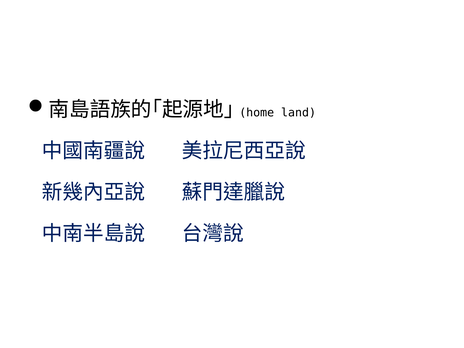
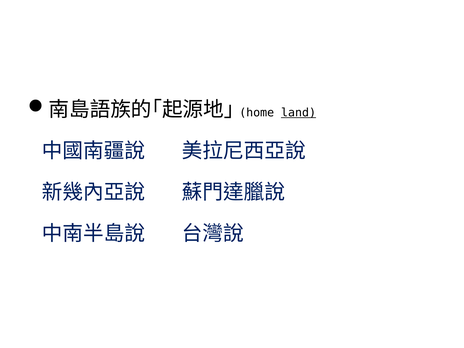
land underline: none -> present (299, 113)
